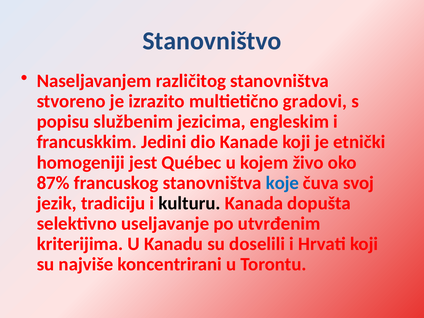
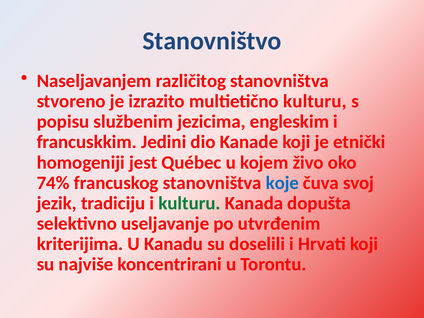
multietično gradovi: gradovi -> kulturu (315, 101)
87%: 87% -> 74% (53, 183)
kulturu colour: black -> green (190, 203)
